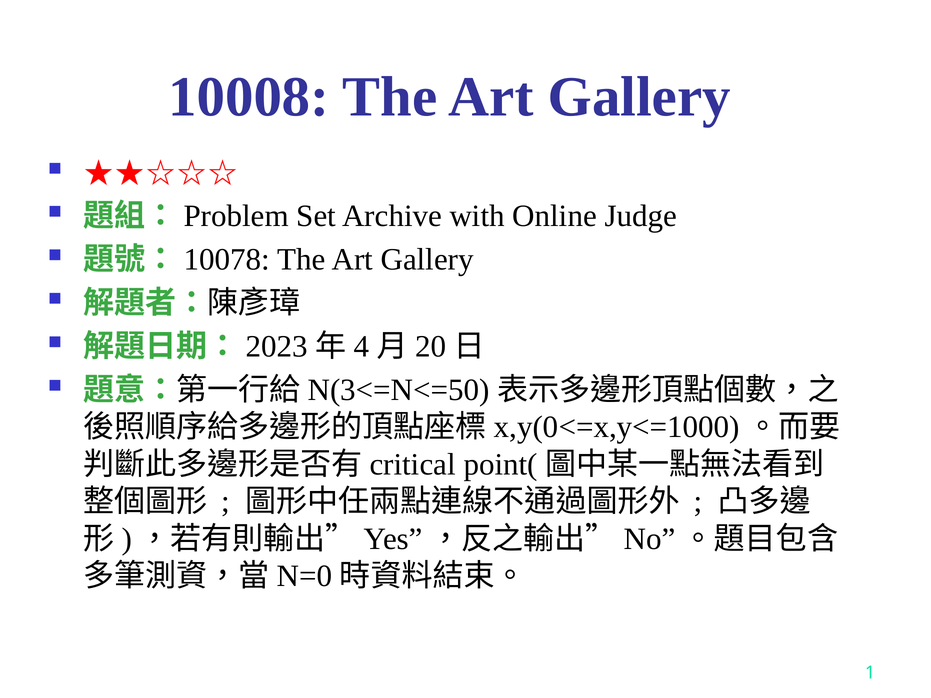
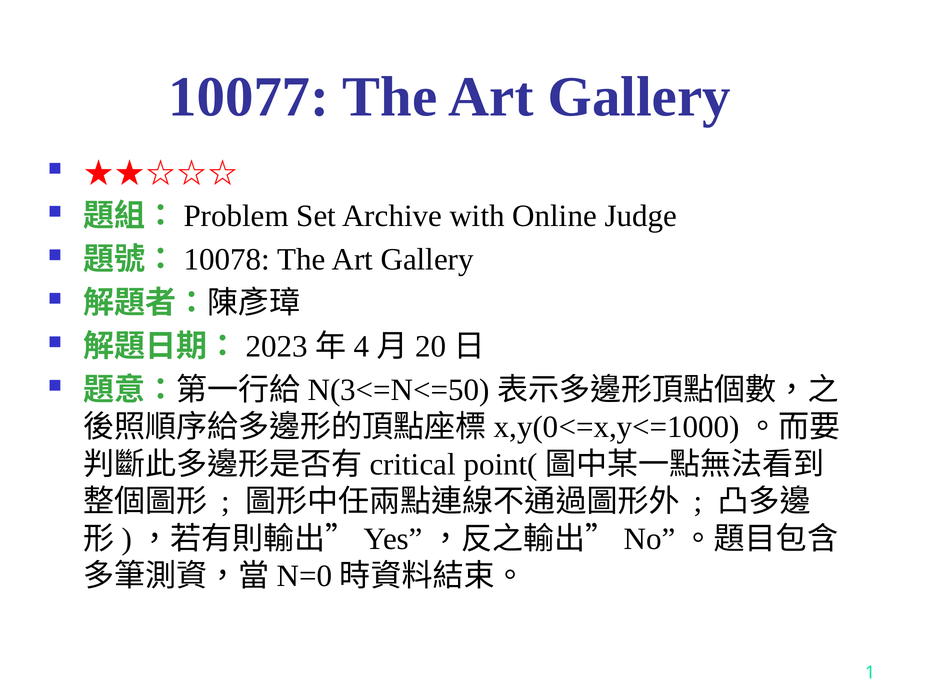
10008: 10008 -> 10077 (249, 97)
